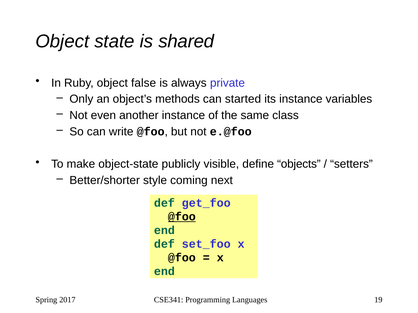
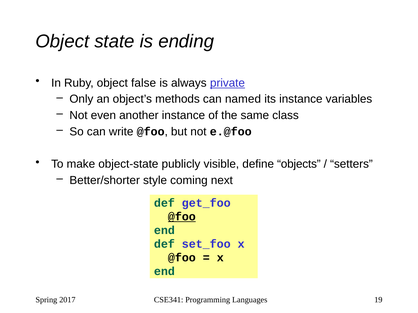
shared: shared -> ending (186, 41)
private underline: none -> present (227, 83)
started: started -> named (243, 99)
